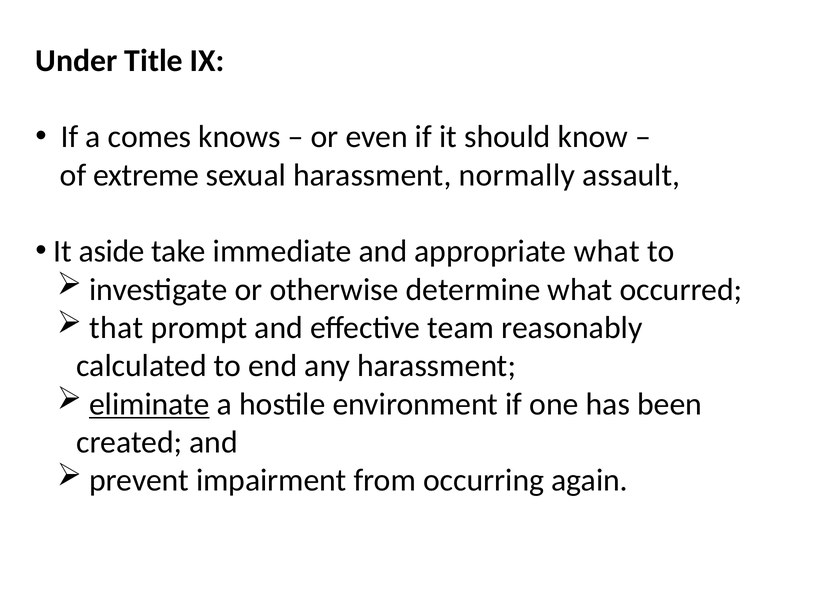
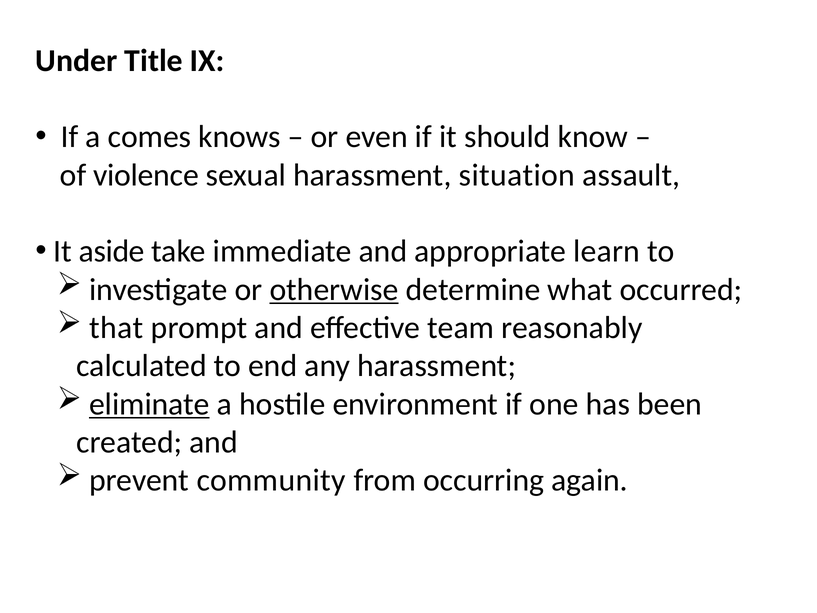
extreme: extreme -> violence (146, 175)
normally: normally -> situation (517, 175)
appropriate what: what -> learn (607, 251)
otherwise underline: none -> present (334, 289)
impairment: impairment -> community (271, 480)
